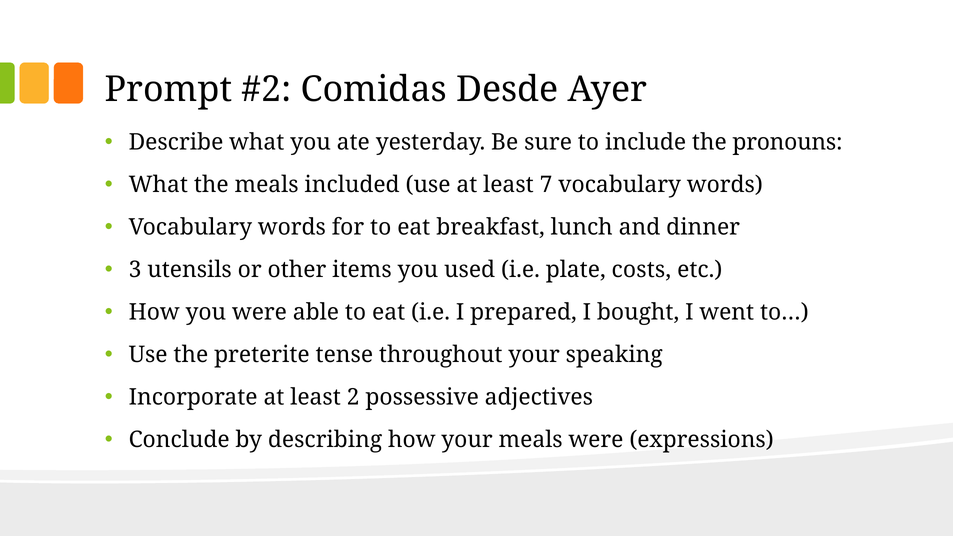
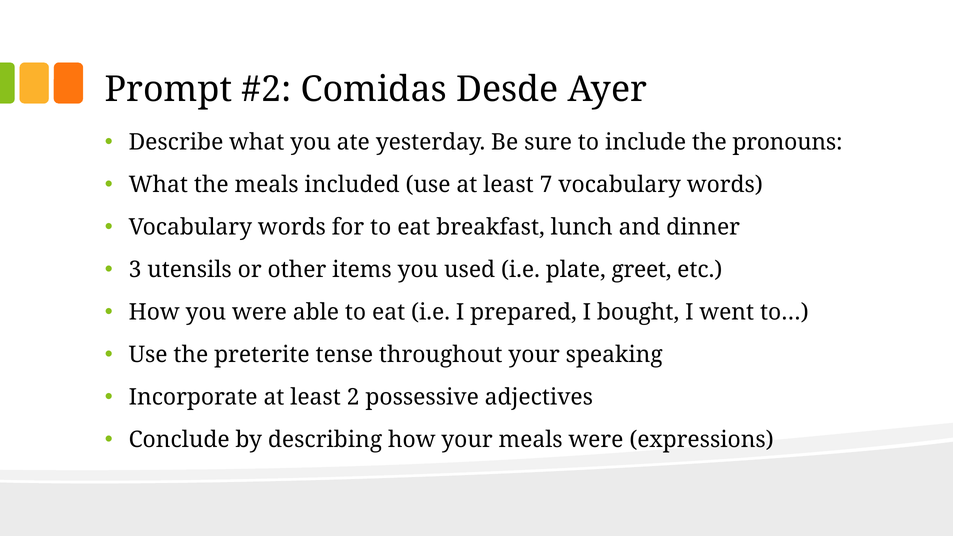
costs: costs -> greet (642, 270)
